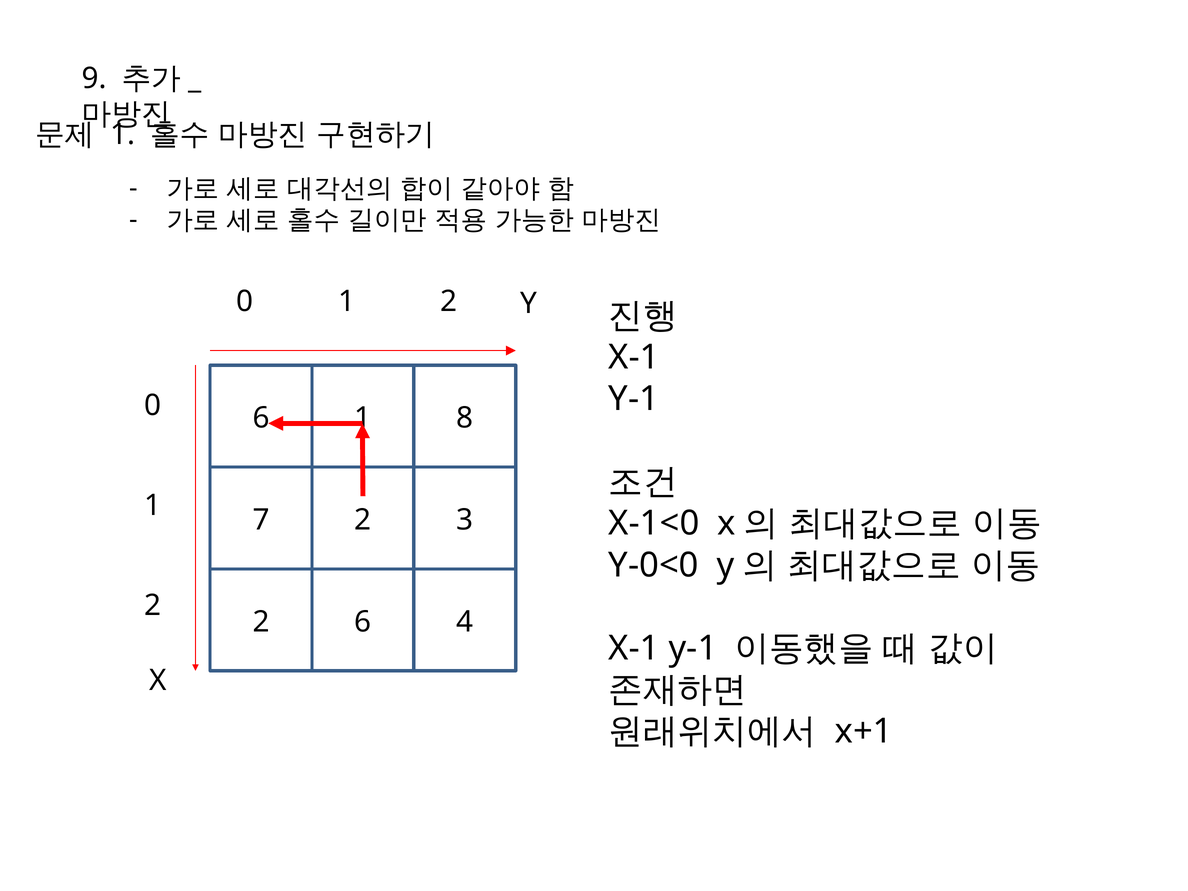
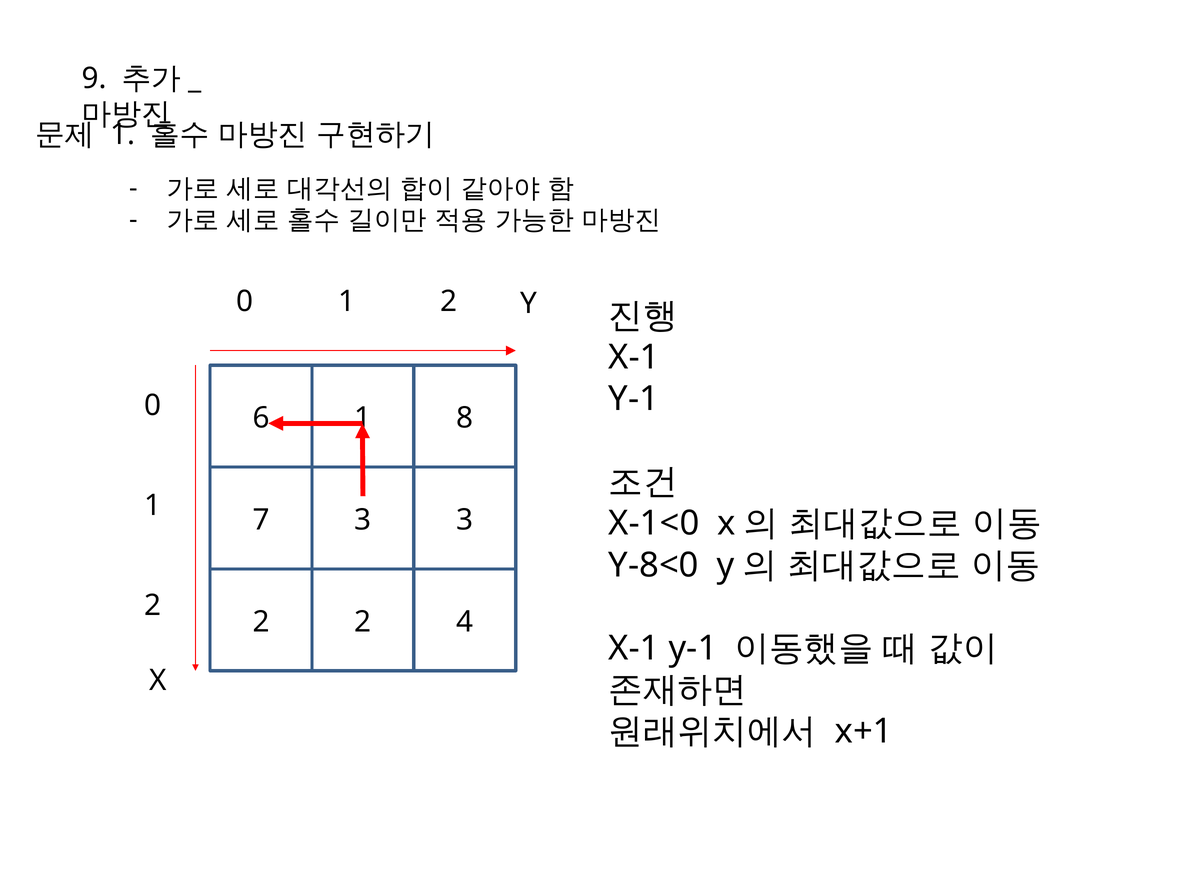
7 2: 2 -> 3 (363, 520)
Y-0<0: Y-0<0 -> Y-8<0 (654, 565)
2 6: 6 -> 2 (363, 622)
